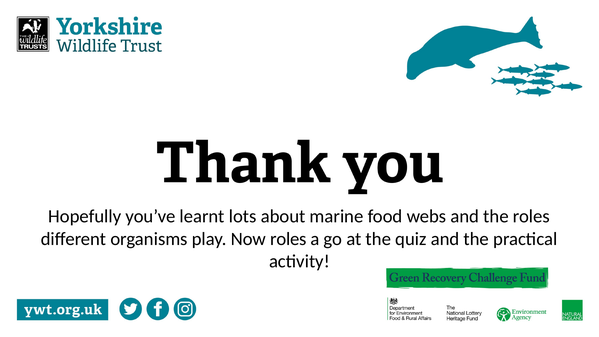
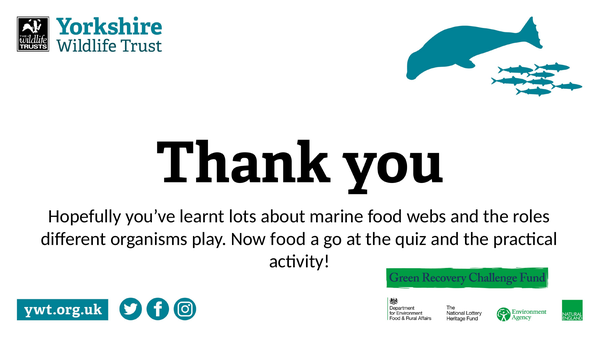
Now roles: roles -> food (288, 239)
